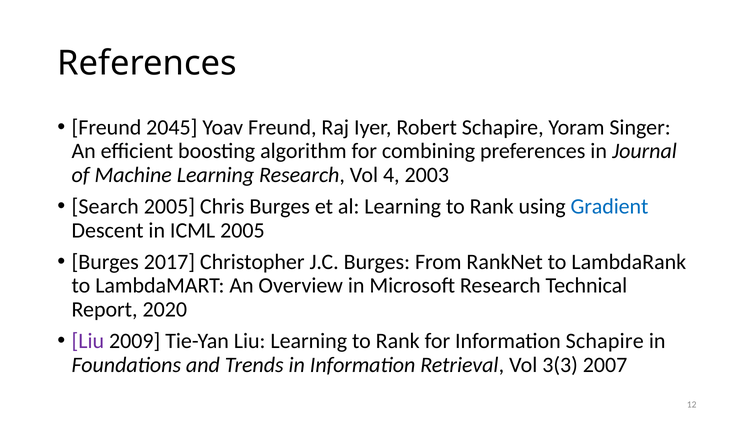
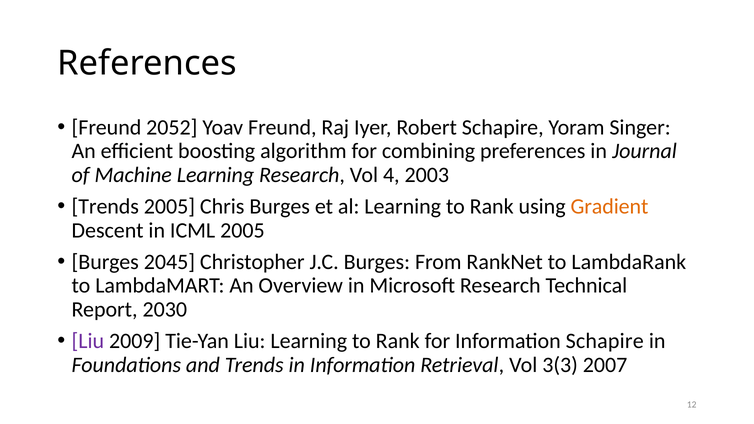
2045: 2045 -> 2052 (172, 127)
Search: Search -> Trends (105, 207)
Gradient colour: blue -> orange (609, 207)
2017: 2017 -> 2045 (169, 262)
2020: 2020 -> 2030 (165, 309)
